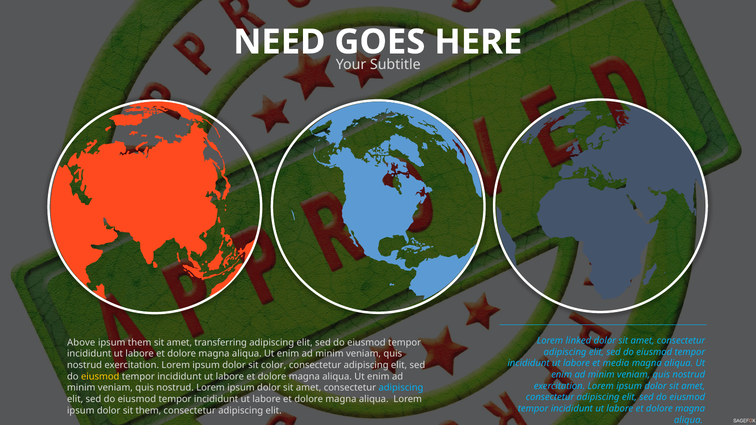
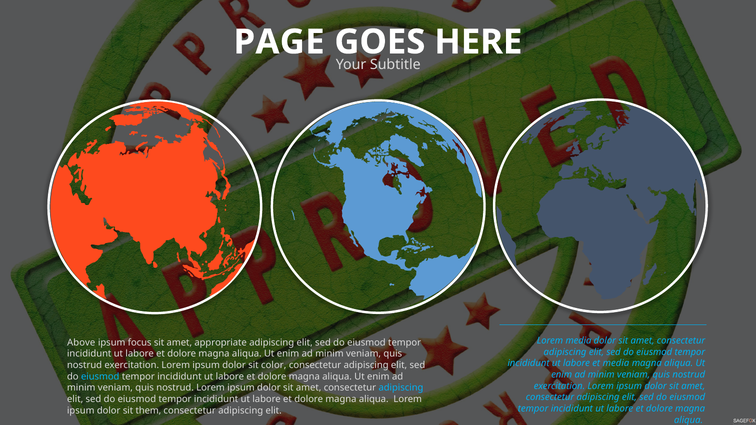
NEED: NEED -> PAGE (279, 42)
Lorem linked: linked -> media (578, 341)
ipsum them: them -> focus (140, 343)
transferring: transferring -> appropriate (221, 343)
eiusmod colour: yellow -> light blue (100, 377)
